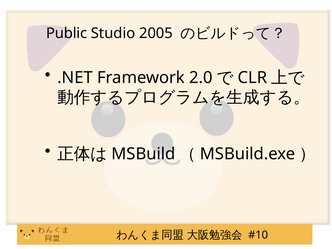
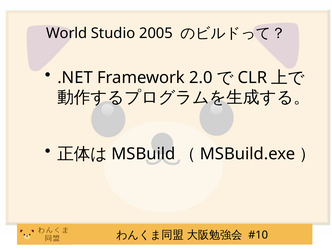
Public: Public -> World (67, 33)
